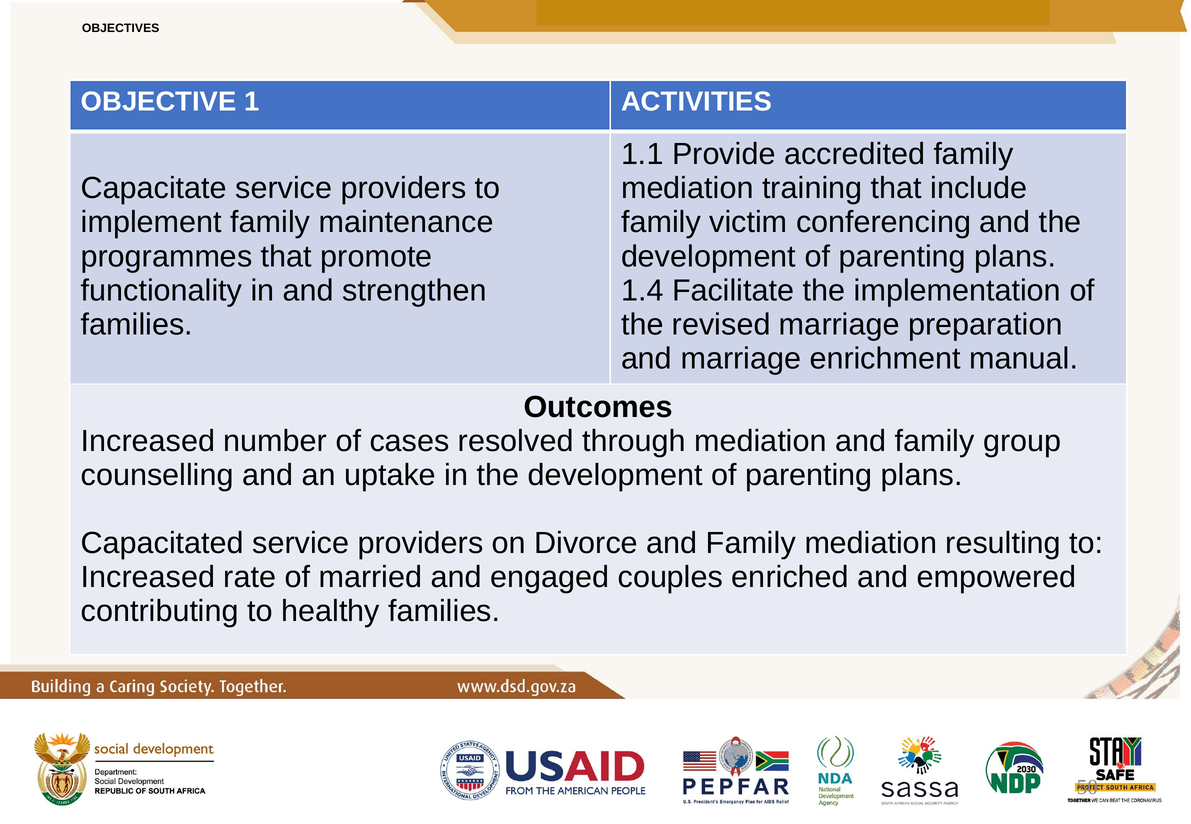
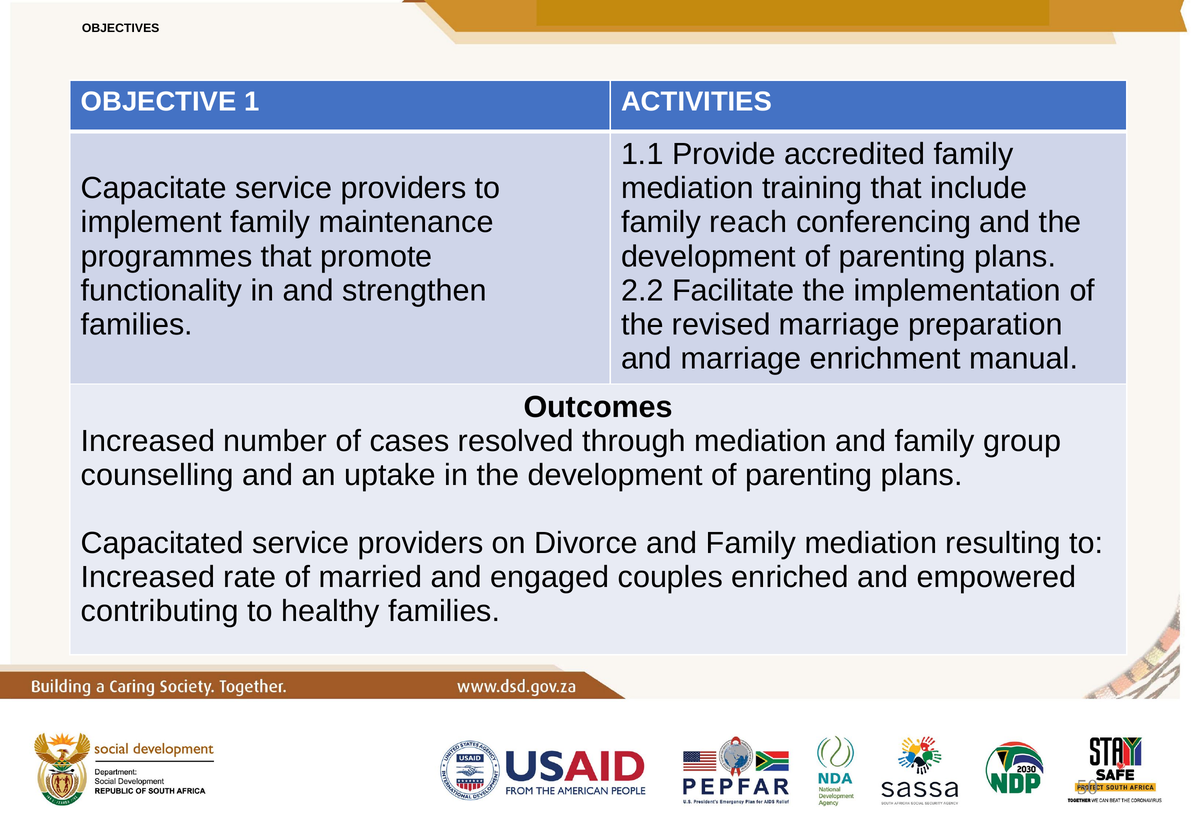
victim: victim -> reach (748, 223)
1.4: 1.4 -> 2.2 (642, 291)
